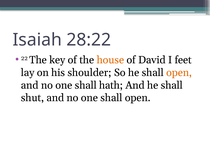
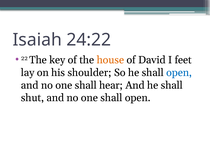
28:22: 28:22 -> 24:22 (89, 40)
open colour: orange -> blue (179, 72)
hath: hath -> hear (111, 85)
